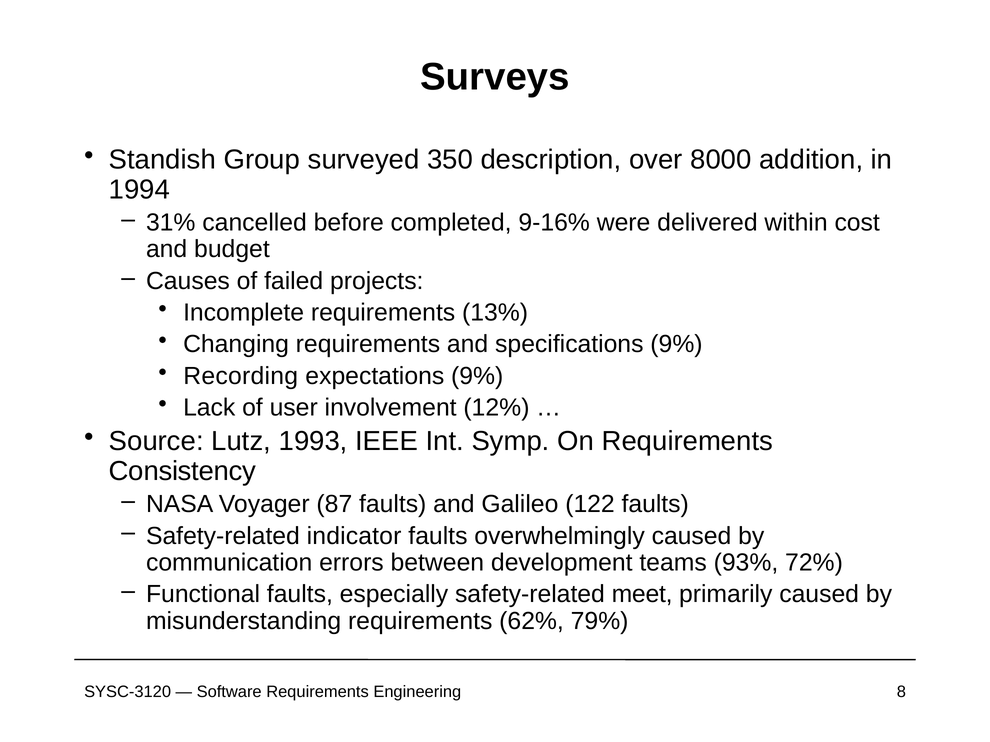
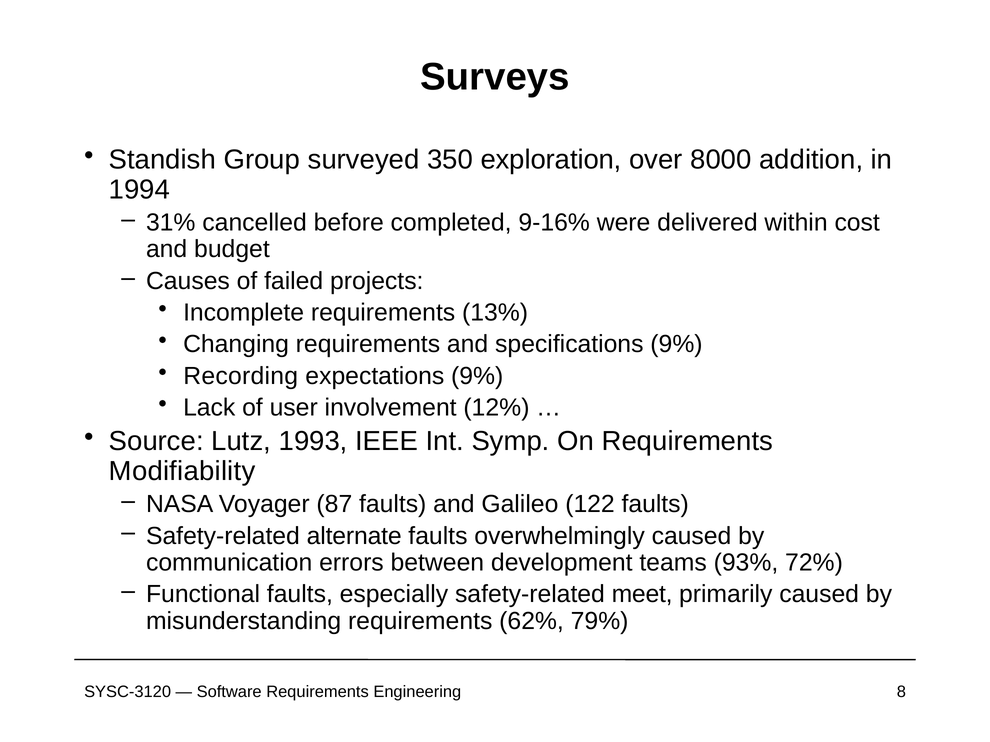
description: description -> exploration (551, 160)
Consistency: Consistency -> Modifiability (182, 471)
indicator: indicator -> alternate (354, 536)
